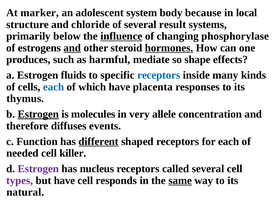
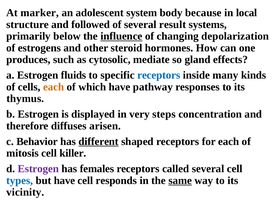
chloride: chloride -> followed (91, 24)
phosphorylase: phosphorylase -> depolarization (235, 36)
and underline: present -> none (72, 48)
hormones underline: present -> none (169, 48)
harmful: harmful -> cytosolic (110, 59)
shape: shape -> gland (198, 59)
each colour: blue -> orange (54, 87)
placenta: placenta -> pathway (153, 87)
Estrogen underline: present -> none (38, 114)
molecules: molecules -> displayed (93, 114)
allele: allele -> steps (164, 114)
events: events -> arisen (105, 126)
Function: Function -> Behavior (37, 141)
needed: needed -> mitosis (22, 153)
nucleus: nucleus -> females (97, 168)
types colour: purple -> blue (20, 180)
natural: natural -> vicinity (25, 192)
